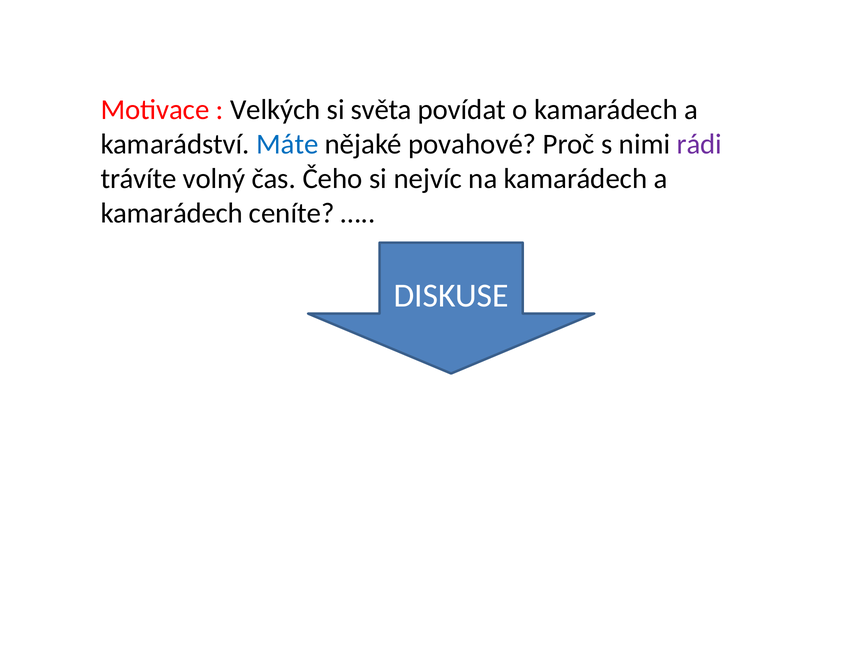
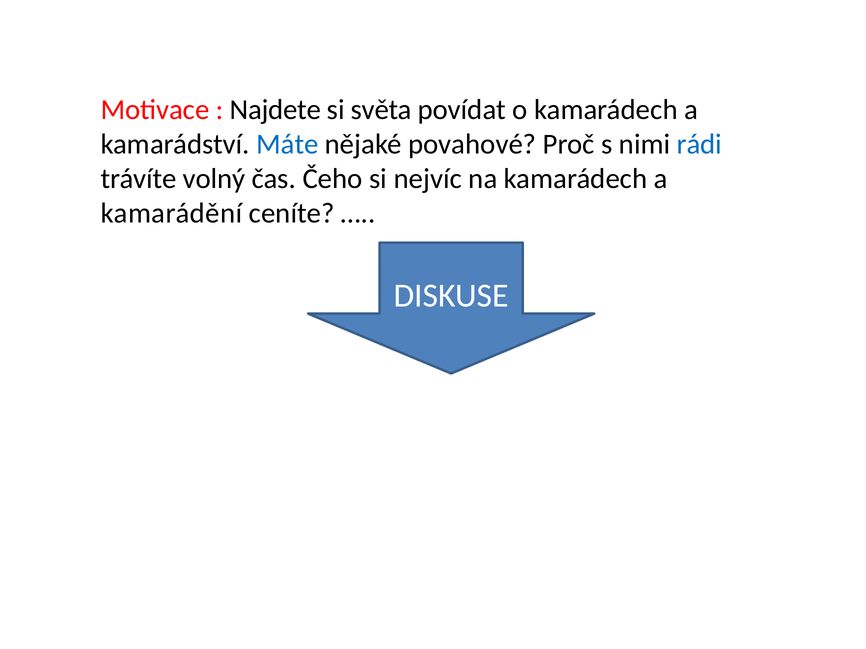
Velkých: Velkých -> Najdete (275, 110)
rádi colour: purple -> blue (699, 144)
kamarádech: kamarádech -> kamarádění (171, 214)
